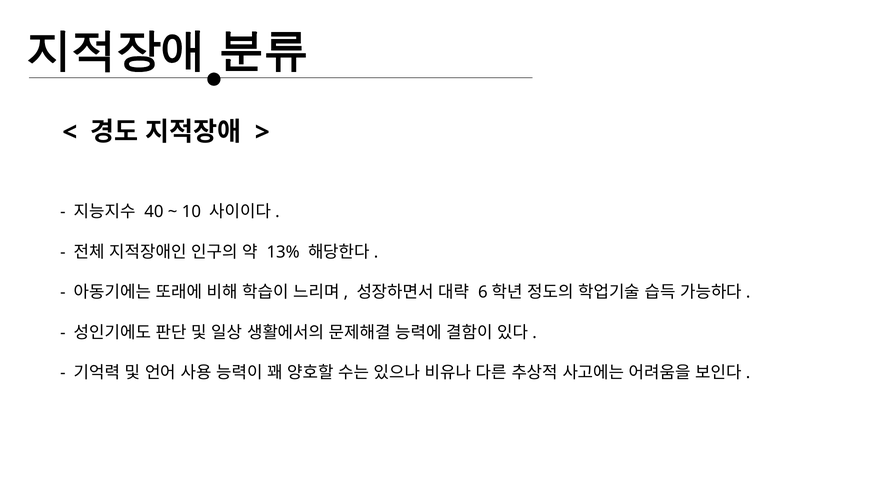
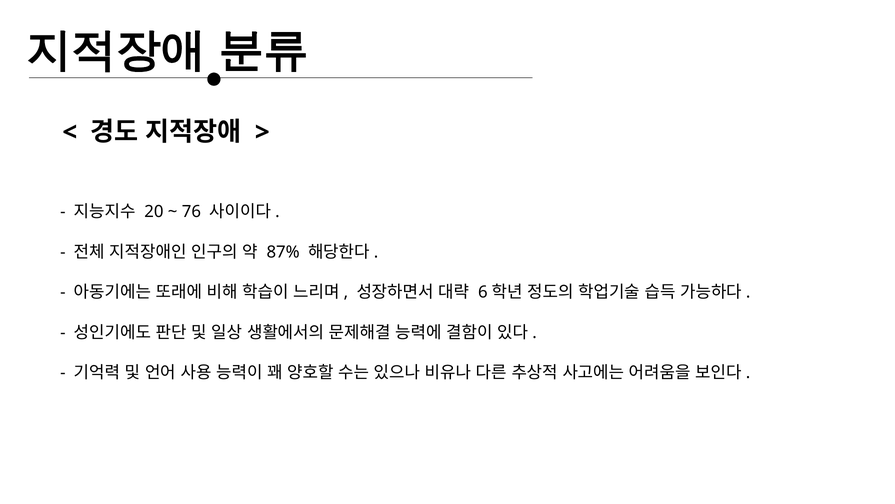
40: 40 -> 20 (154, 211)
10: 10 -> 76 (191, 211)
13%: 13% -> 87% (283, 252)
